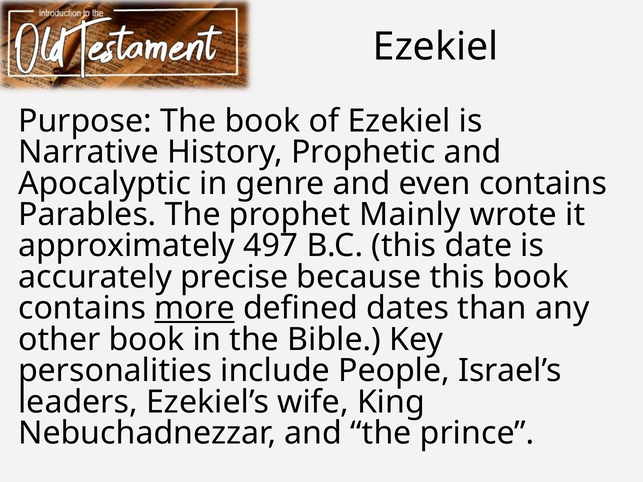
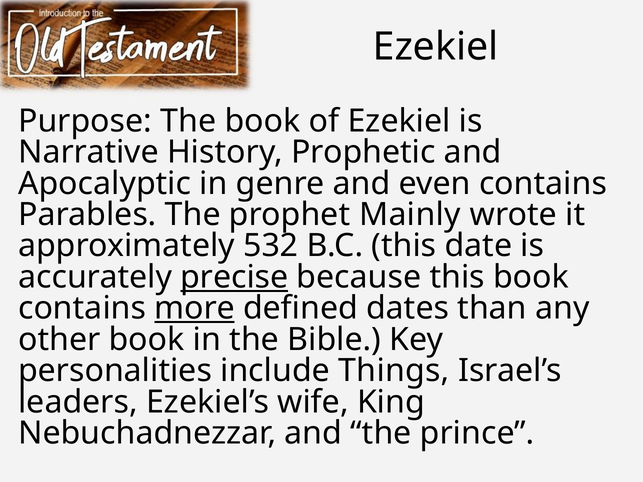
497: 497 -> 532 (271, 246)
precise underline: none -> present (234, 277)
People: People -> Things (394, 371)
